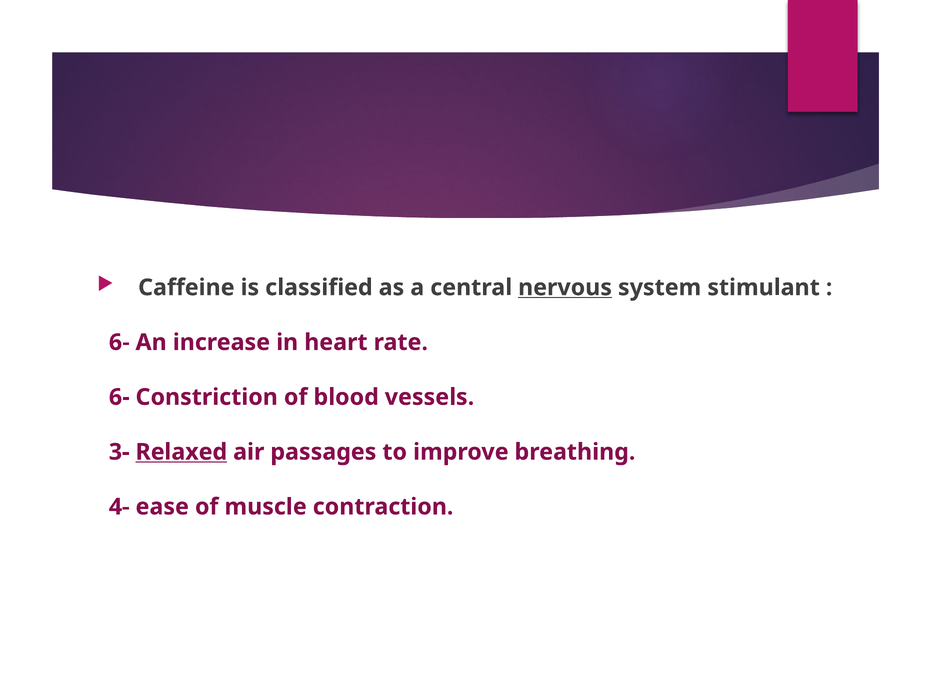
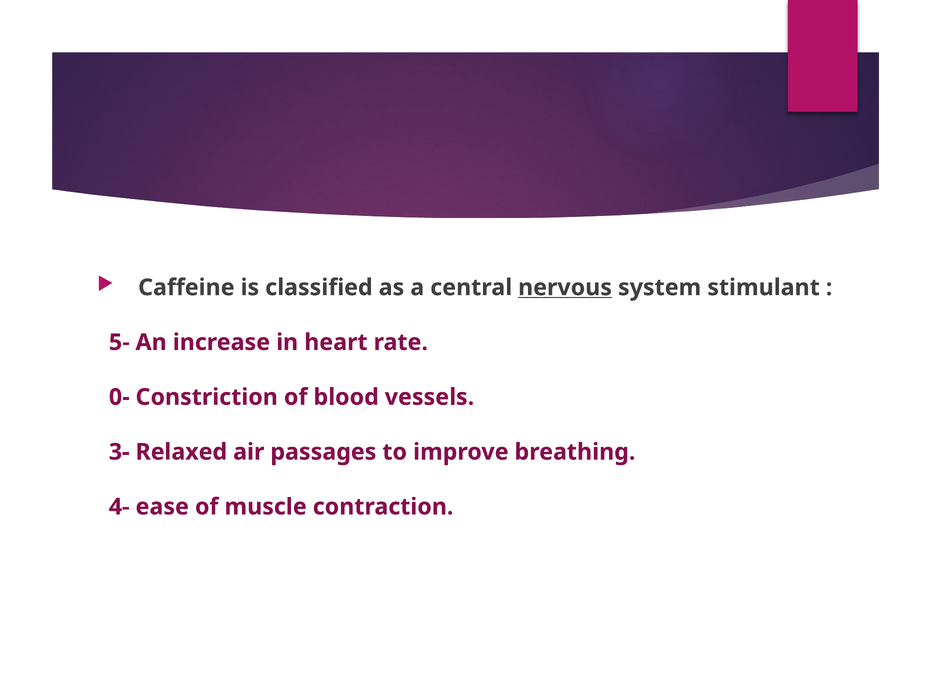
6-: 6- -> 5- (119, 342)
6-: 6- -> 0- (119, 397)
Relaxed underline: present -> none (181, 452)
